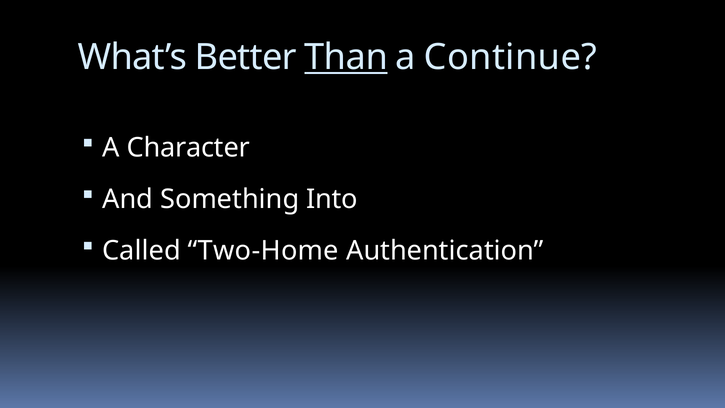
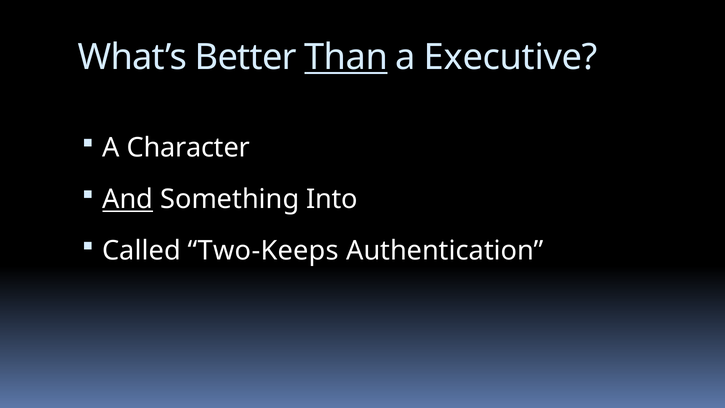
Continue: Continue -> Executive (511, 57)
And underline: none -> present (128, 199)
Two-Home: Two-Home -> Two-Keeps (263, 251)
